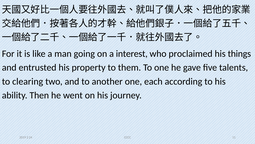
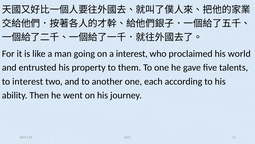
things: things -> world (239, 54)
to clearing: clearing -> interest (28, 81)
